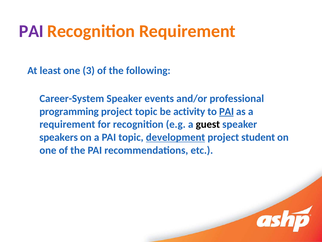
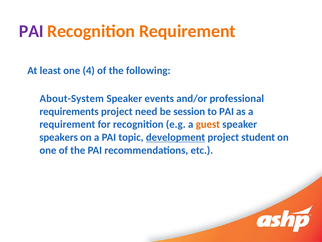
3: 3 -> 4 (89, 71)
Career-System: Career-System -> About-System (72, 98)
programming: programming -> requirements (69, 111)
project topic: topic -> need (146, 111)
activity: activity -> session (189, 111)
PAI underline: present -> none (226, 111)
guest colour: black -> orange (208, 124)
